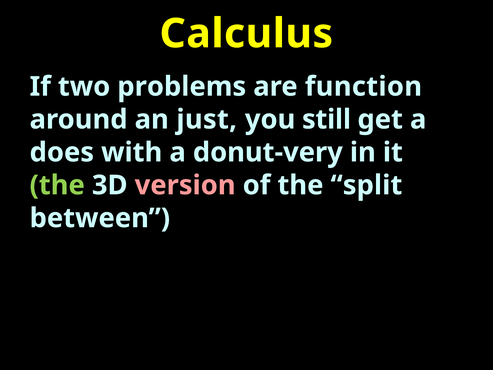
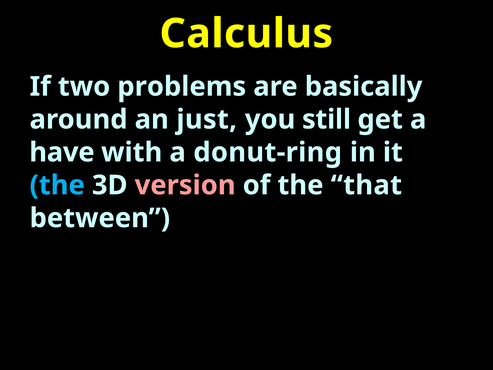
function: function -> basically (364, 87)
does: does -> have (62, 152)
donut-very: donut-very -> donut-ring (268, 152)
the colour: light green -> light blue (57, 185)
split: split -> that (366, 185)
